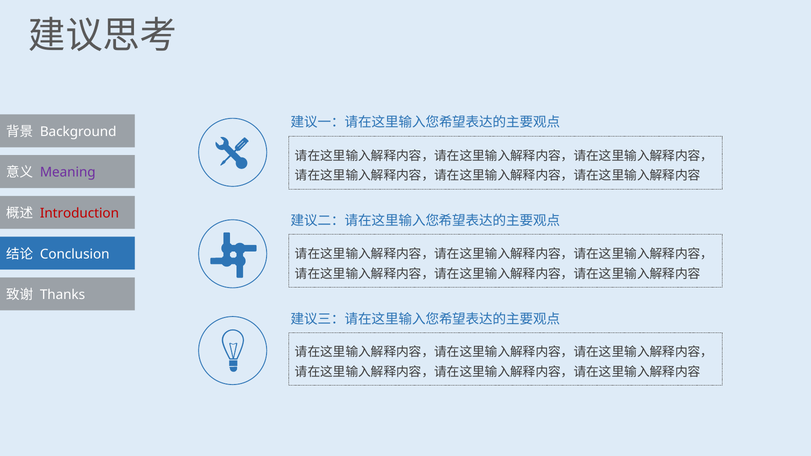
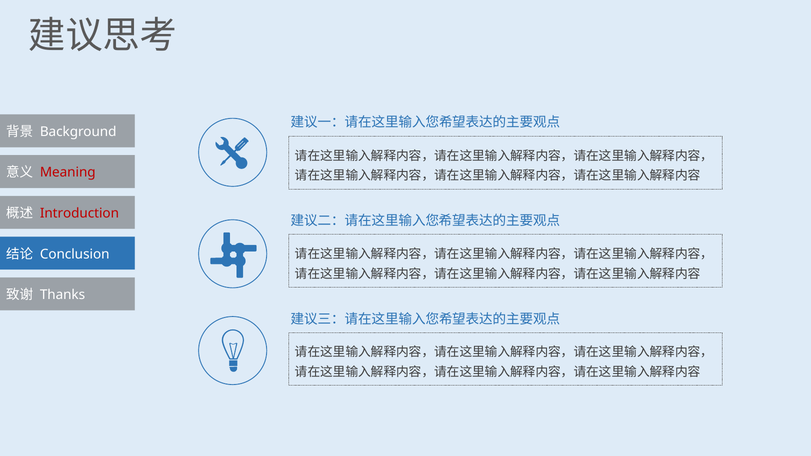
Meaning colour: purple -> red (68, 173)
